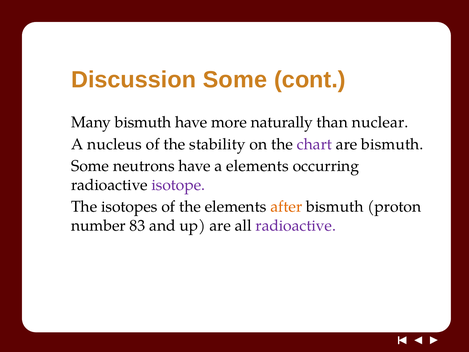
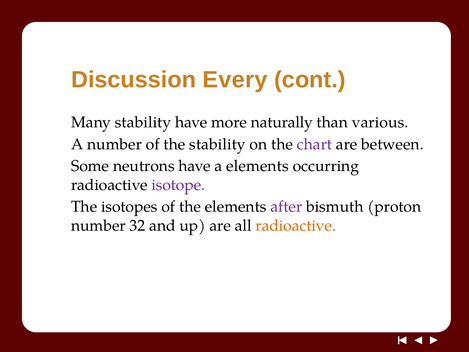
Discussion Some: Some -> Every (235, 80)
Many bismuth: bismuth -> stability (143, 122)
nuclear: nuclear -> various (380, 122)
A nucleus: nucleus -> number (115, 144)
are bismuth: bismuth -> between (392, 144)
after colour: orange -> purple (286, 207)
83: 83 -> 32 (137, 225)
radioactive colour: purple -> orange (296, 225)
